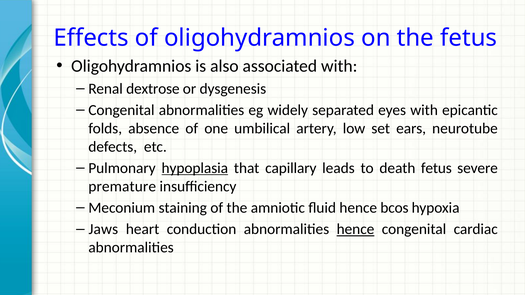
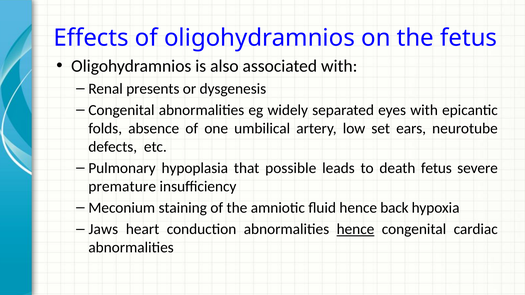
dextrose: dextrose -> presents (153, 89)
hypoplasia underline: present -> none (195, 168)
capillary: capillary -> possible (291, 168)
bcos: bcos -> back (394, 208)
